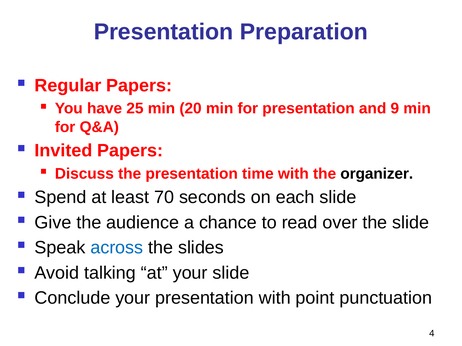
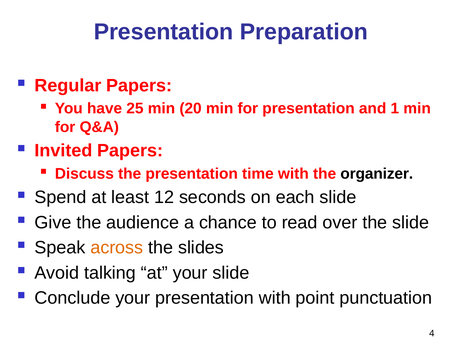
9: 9 -> 1 (395, 109)
70: 70 -> 12 (164, 198)
across colour: blue -> orange (117, 248)
